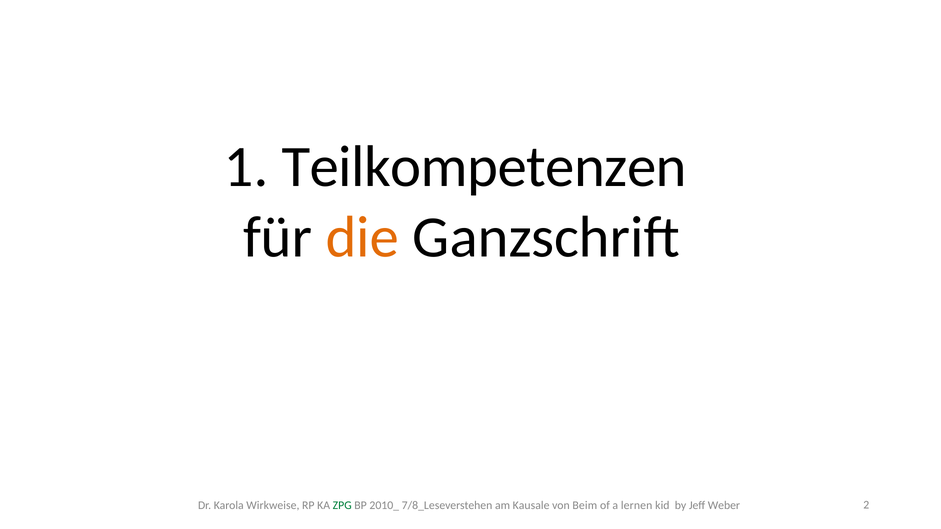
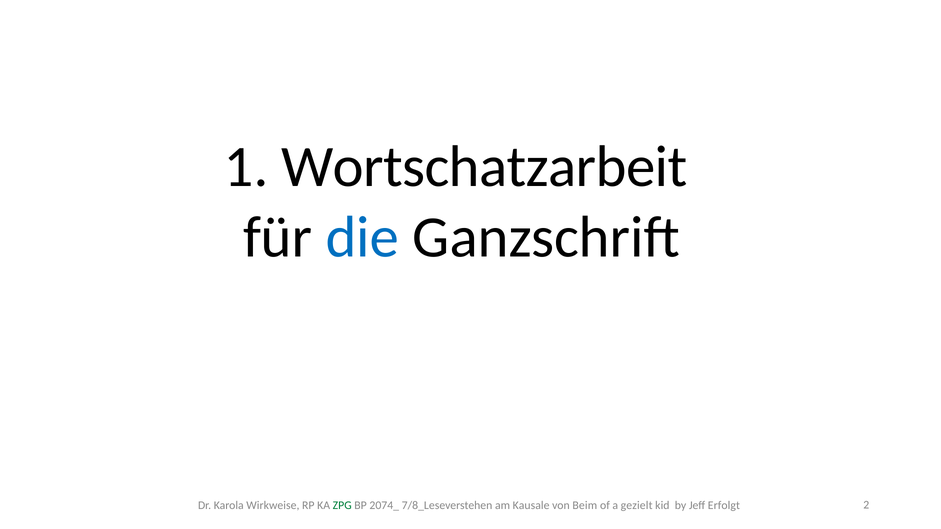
Teilkompetenzen: Teilkompetenzen -> Wortschatzarbeit (484, 167)
die colour: orange -> blue (362, 238)
2010_: 2010_ -> 2074_ (384, 505)
lernen: lernen -> gezielt (637, 505)
Weber: Weber -> Erfolgt (724, 505)
